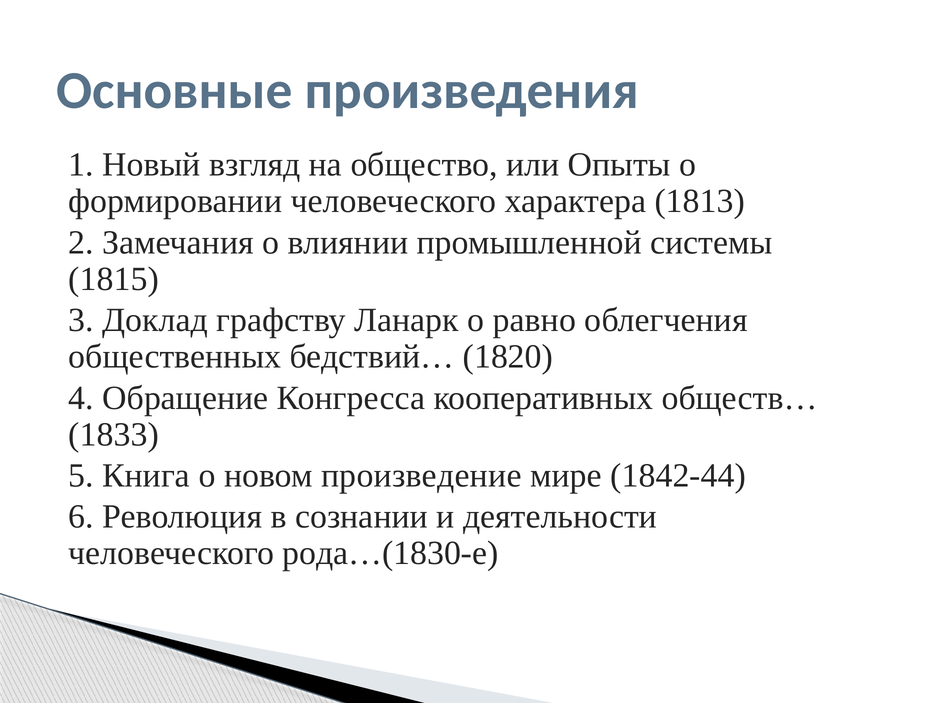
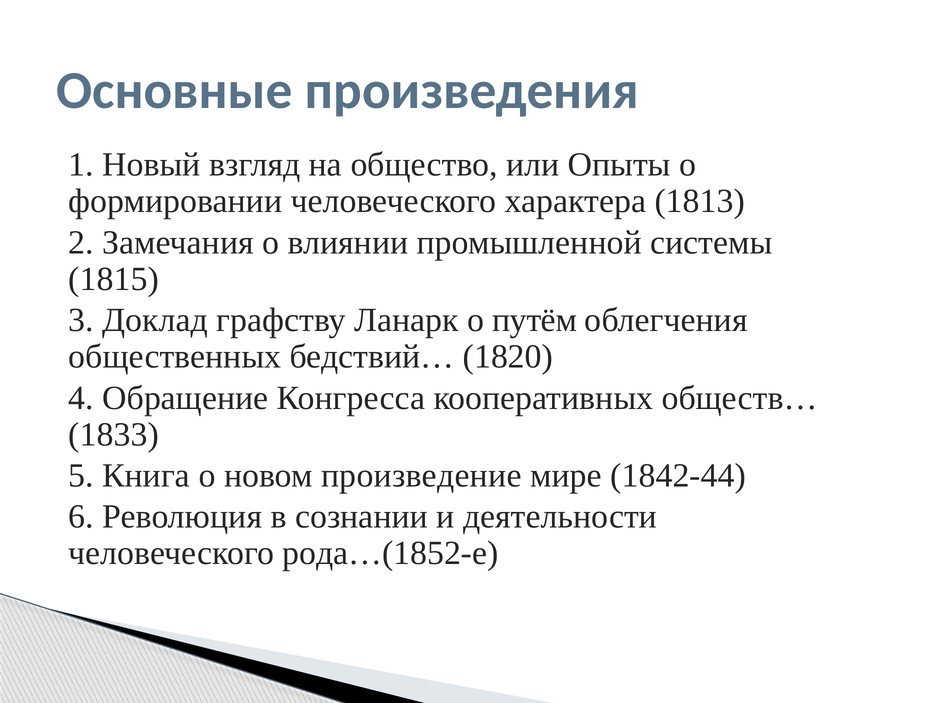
равно: равно -> путём (535, 320)
рода…(1830-е: рода…(1830-е -> рода…(1852-е (390, 554)
